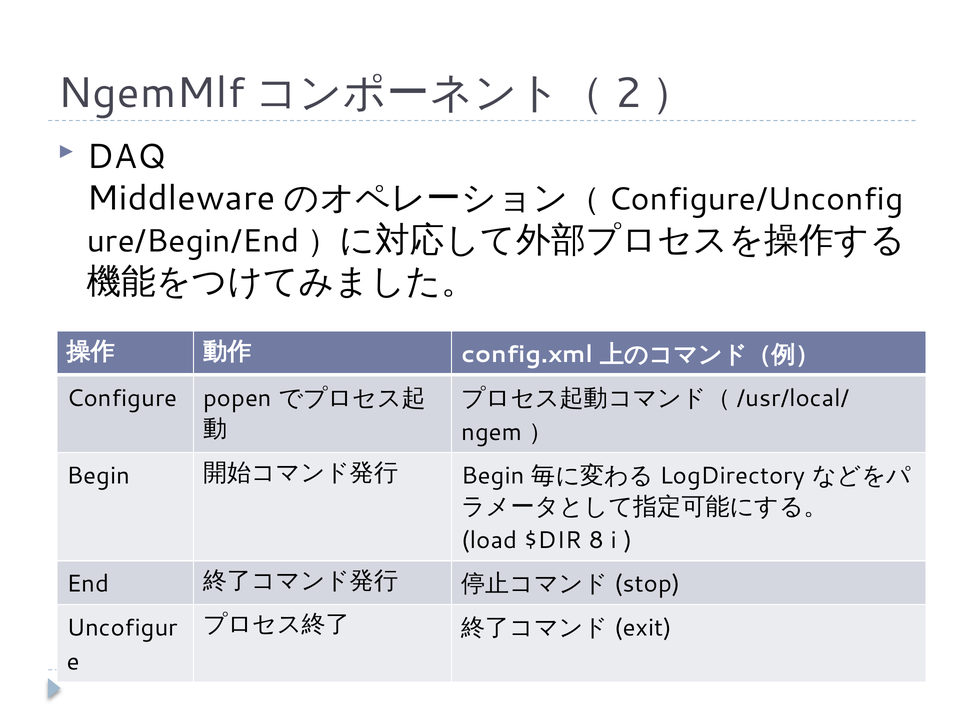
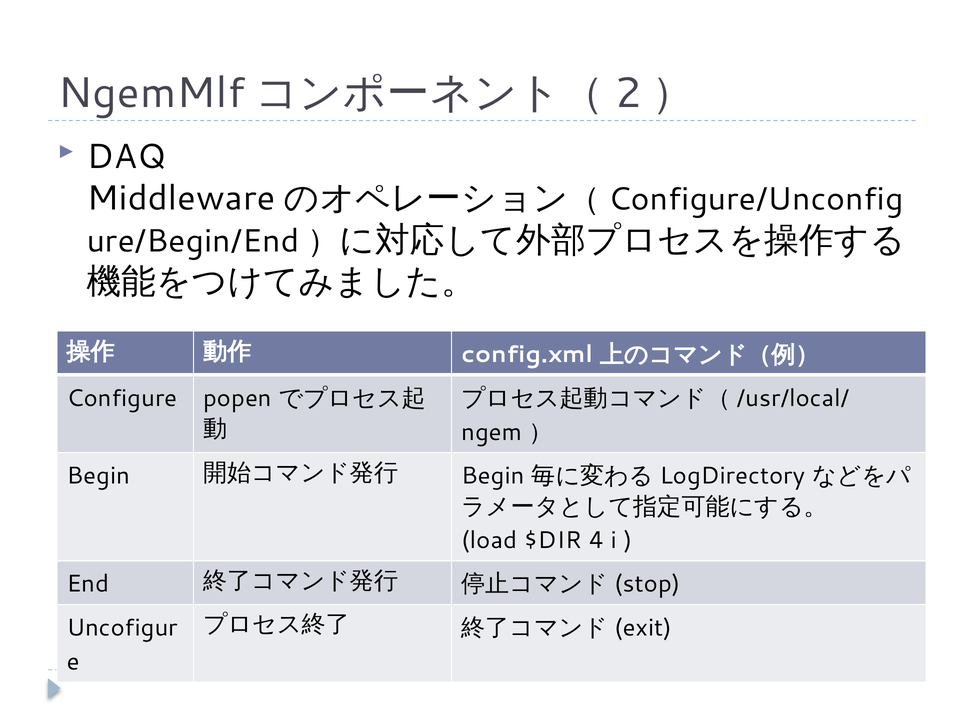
8: 8 -> 4 (597, 540)
